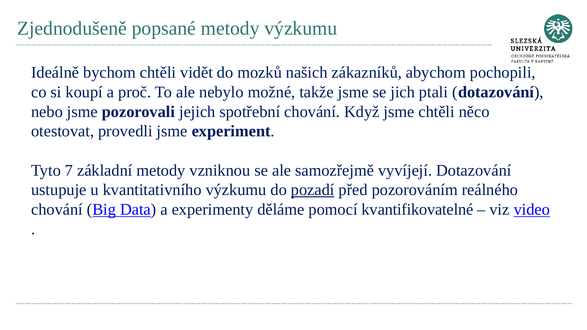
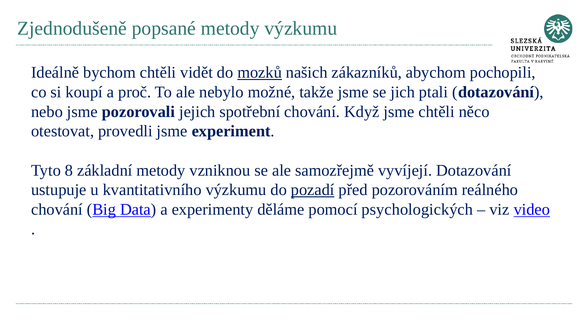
mozků underline: none -> present (260, 73)
7: 7 -> 8 (69, 170)
kvantifikovatelné: kvantifikovatelné -> psychologických (417, 210)
